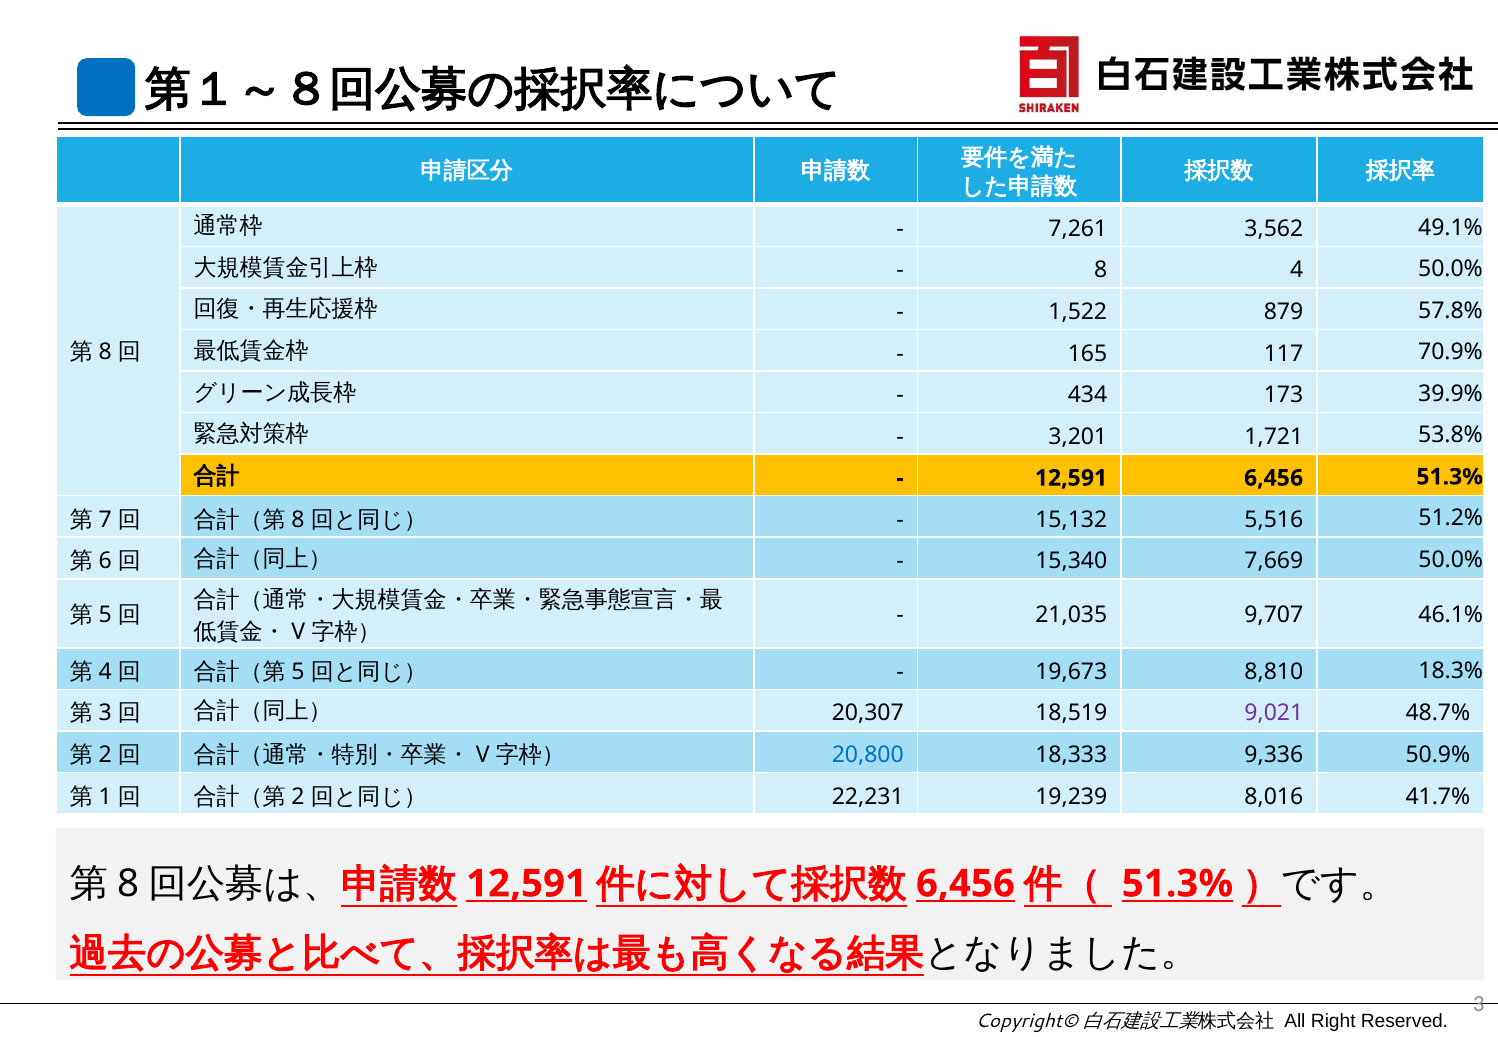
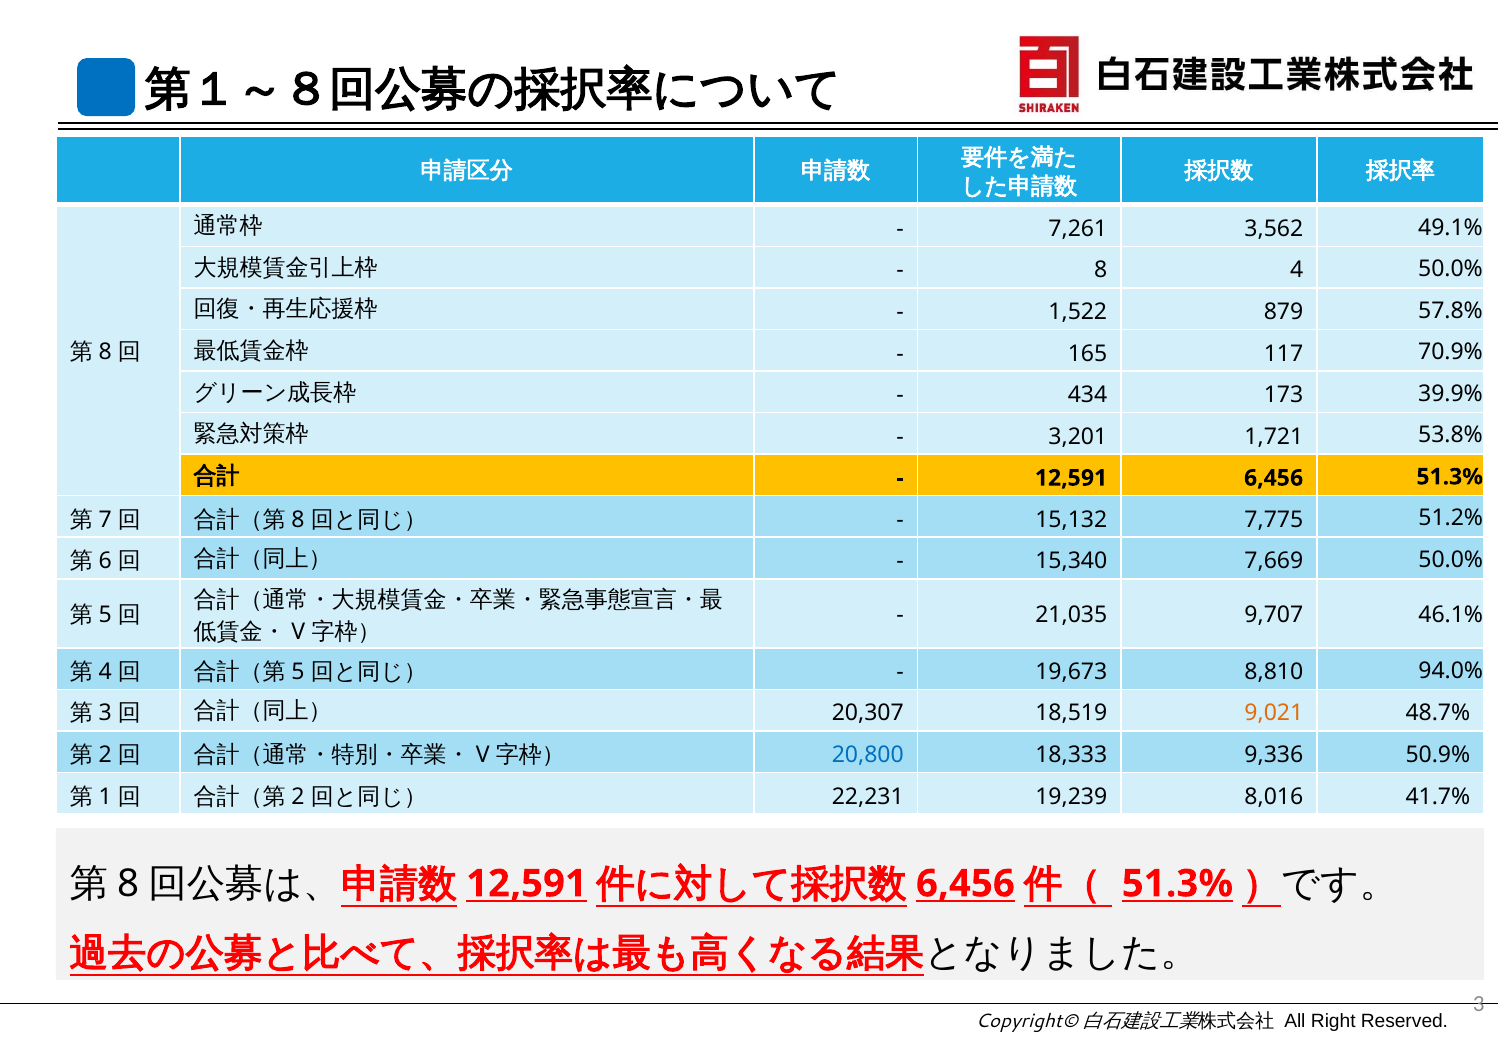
5,516: 5,516 -> 7,775 (1274, 520)
18.3%: 18.3% -> 94.0% (1451, 671)
9,021 colour: purple -> orange (1274, 713)
